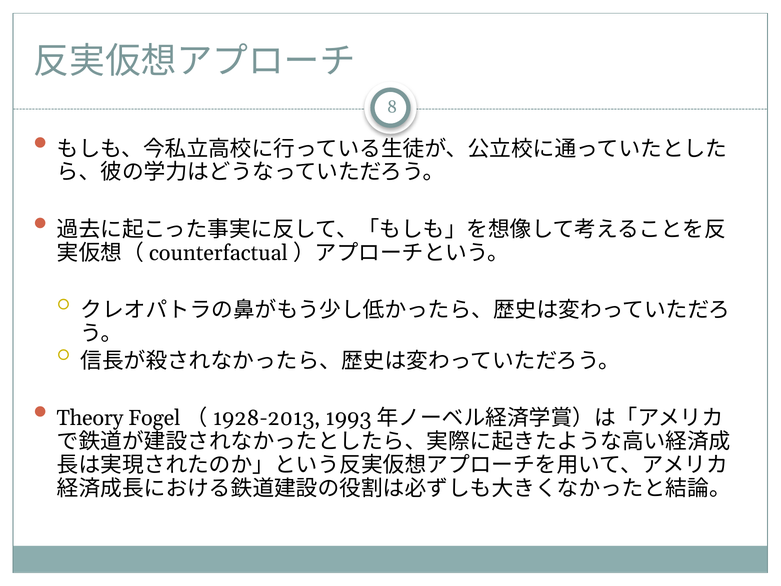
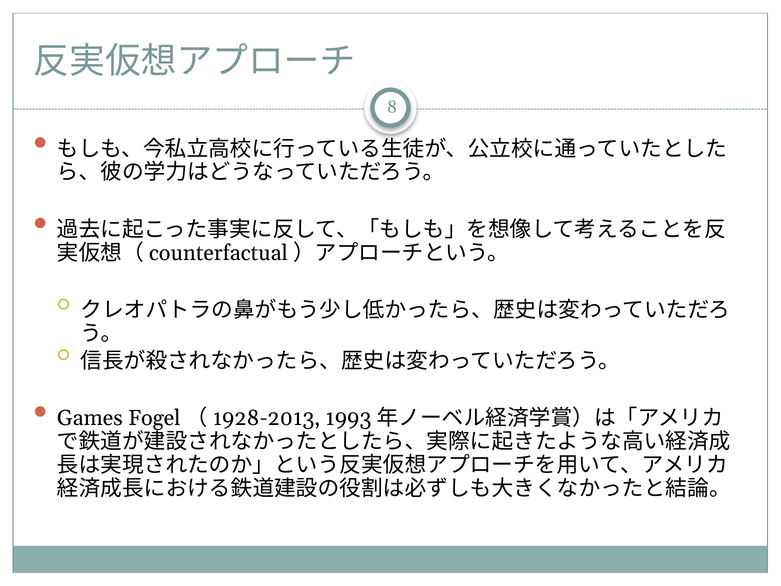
Theory: Theory -> Games (90, 418)
